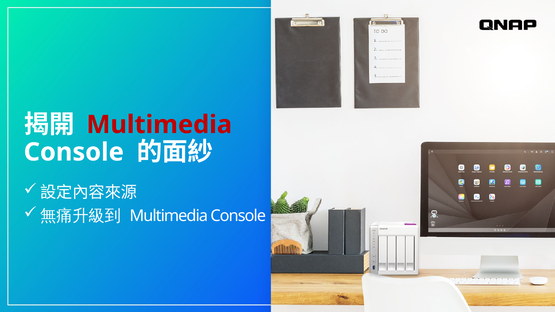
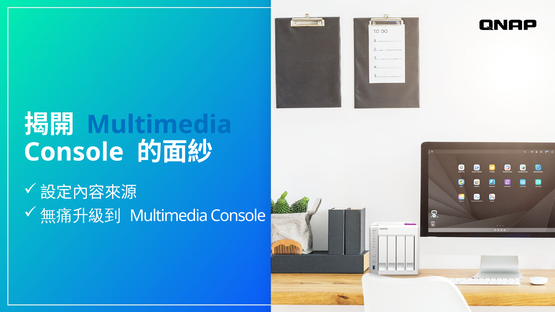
Multimedia colour: red -> blue (159, 125)
